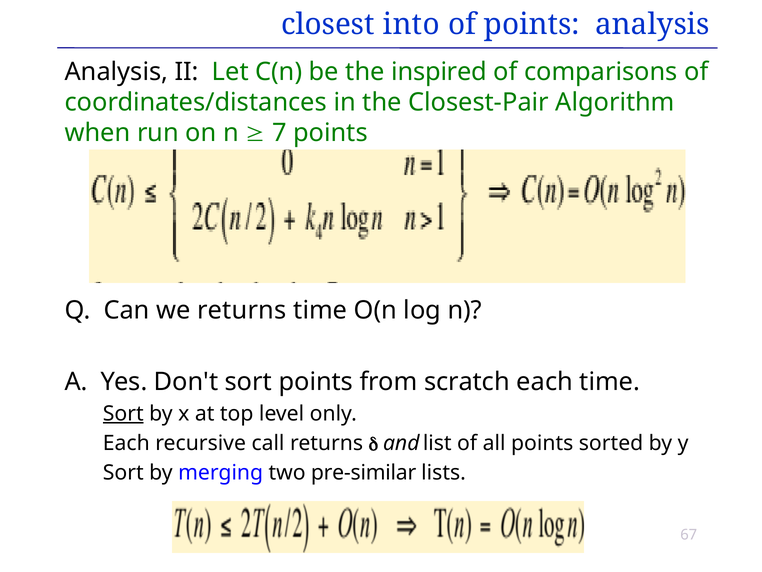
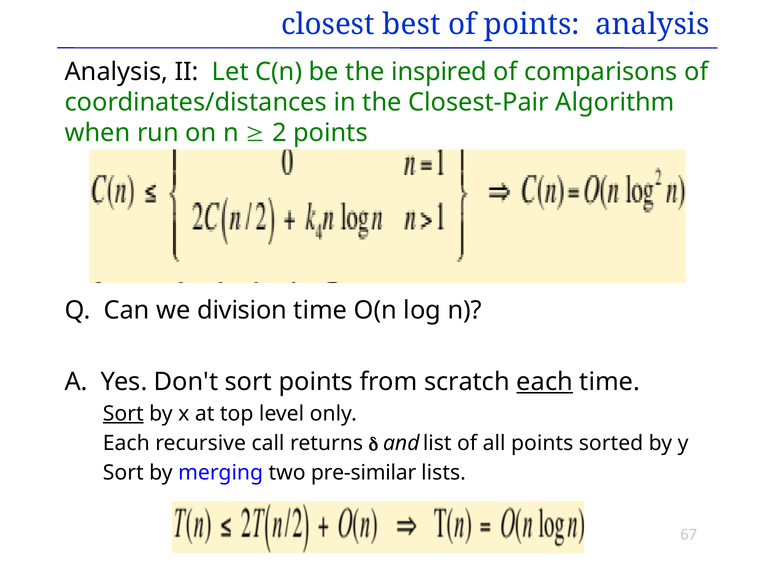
into: into -> best (411, 24)
7: 7 -> 2 (279, 133)
we returns: returns -> division (242, 310)
each underline: none -> present (545, 381)
